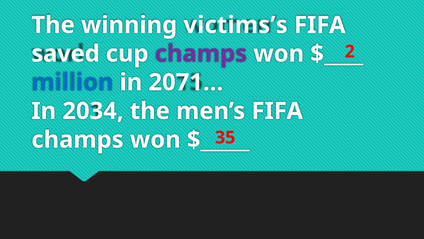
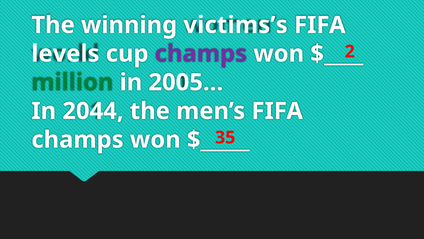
saved: saved -> levels (65, 54)
million colour: blue -> green (72, 82)
2071…: 2071… -> 2005… (186, 82)
2034: 2034 -> 2044 (93, 111)
